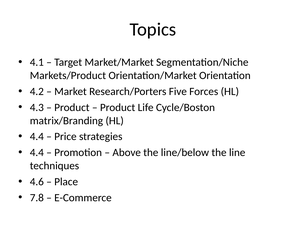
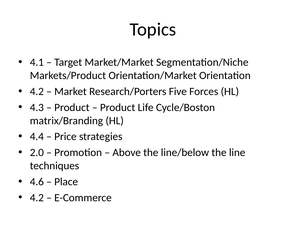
4.4: 4.4 -> 2.0 (37, 153)
7.8: 7.8 -> 4.2 (37, 198)
